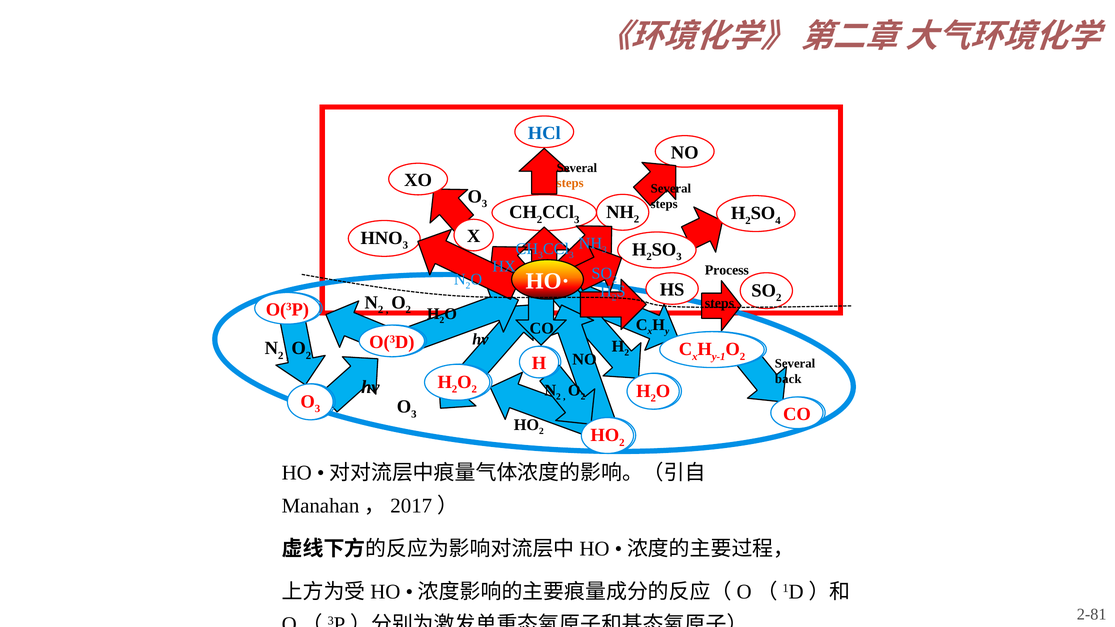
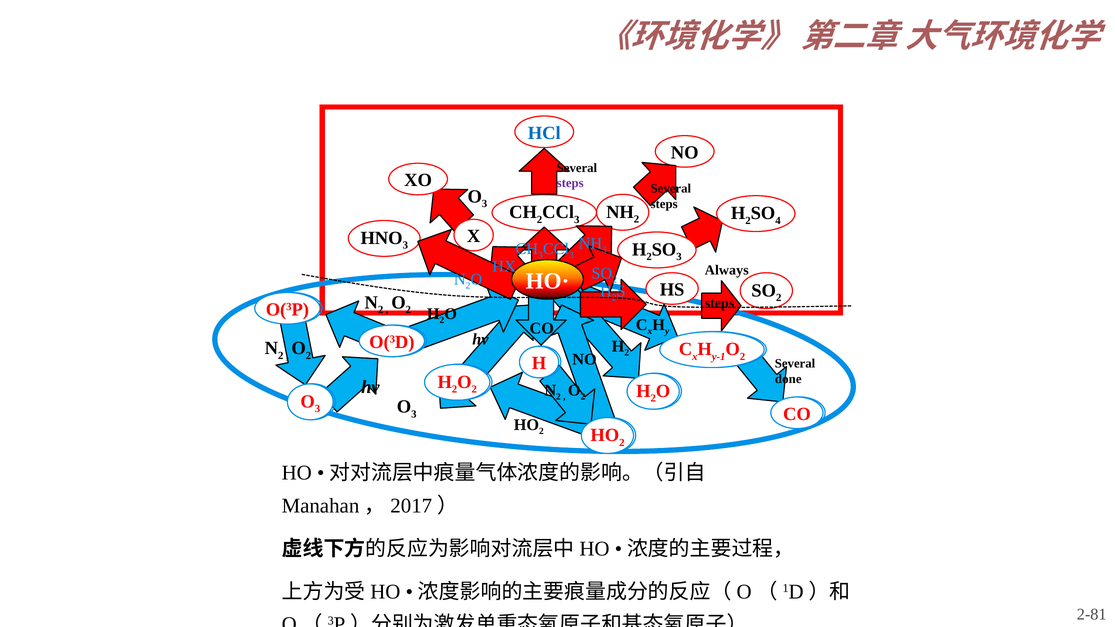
steps colour: orange -> purple (570, 183)
Process: Process -> Always (727, 270)
back: back -> done (788, 379)
